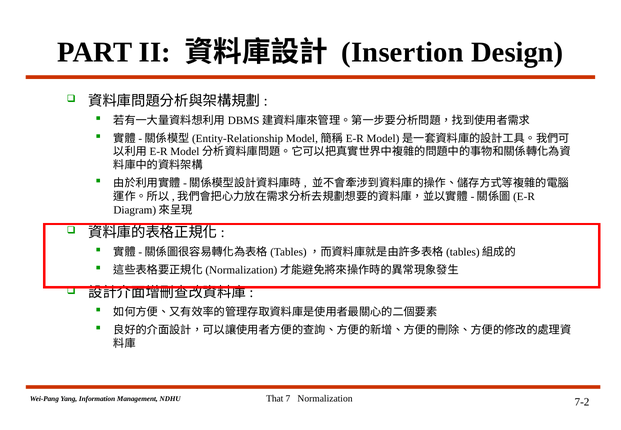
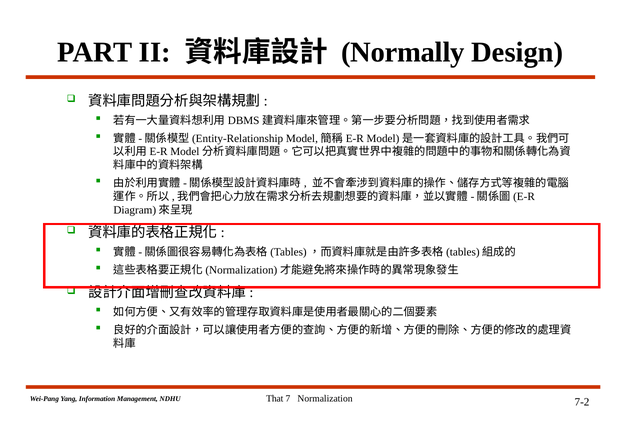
Insertion: Insertion -> Normally (403, 52)
